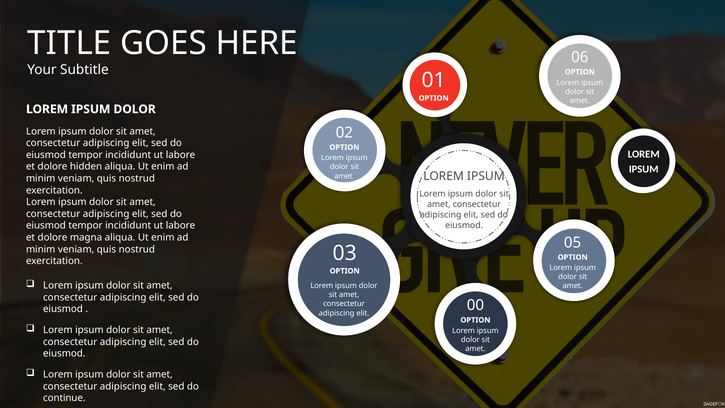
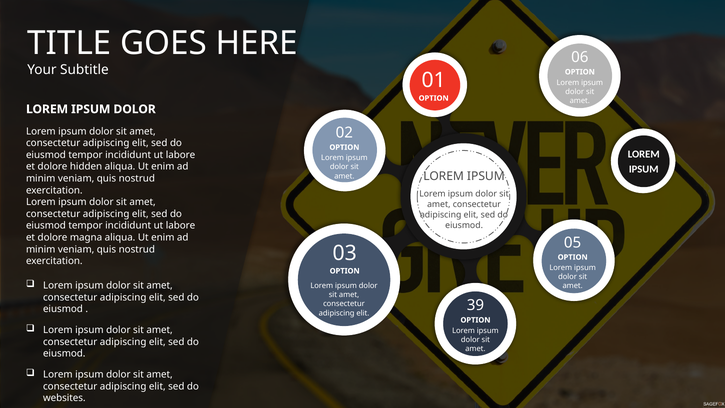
00: 00 -> 39 (475, 305)
continue: continue -> websites (64, 398)
